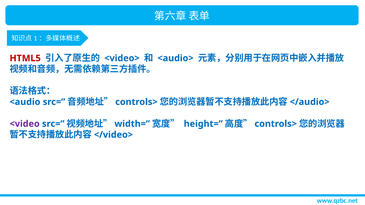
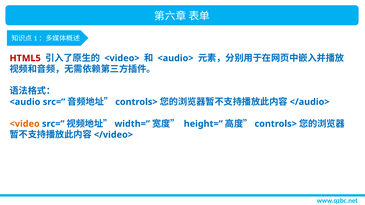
<video colour: purple -> orange (25, 124)
